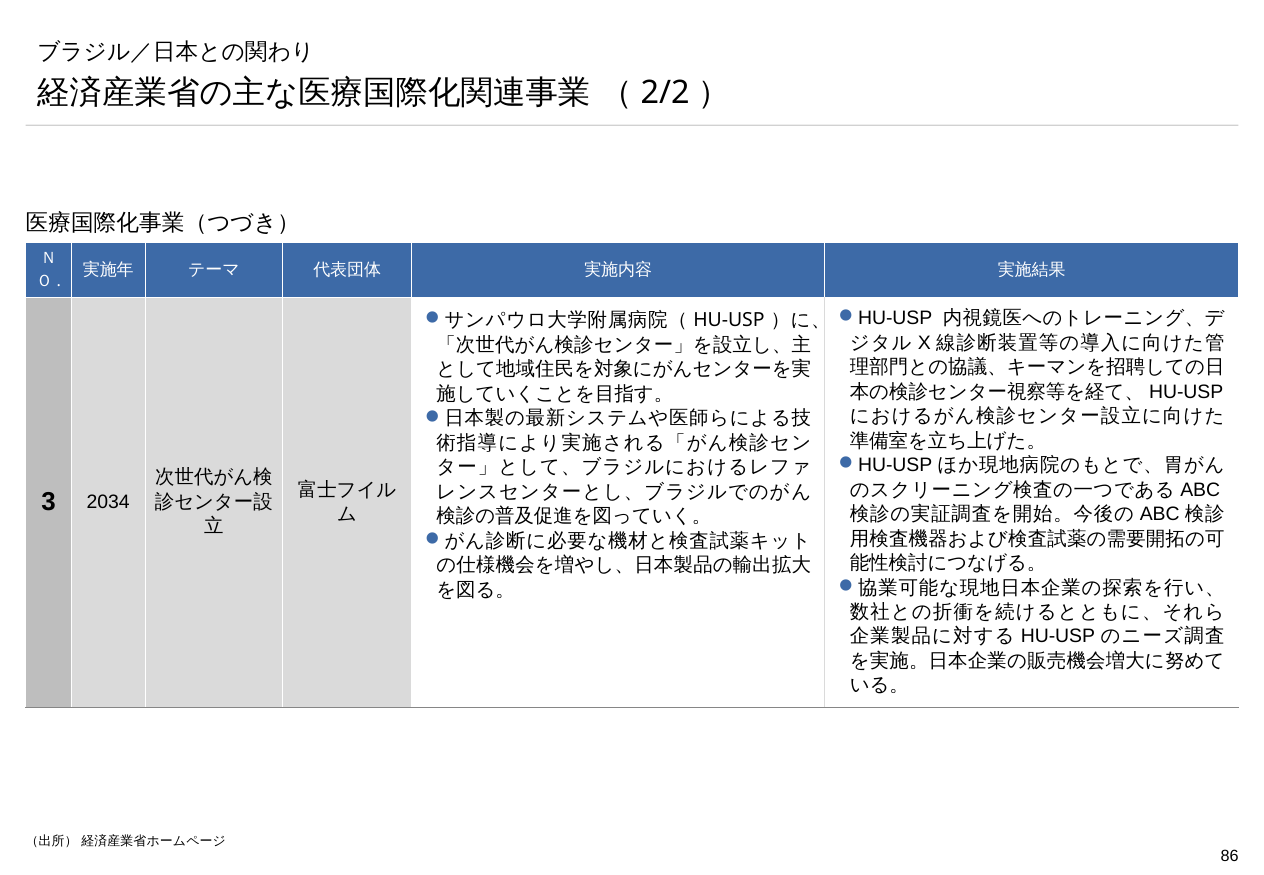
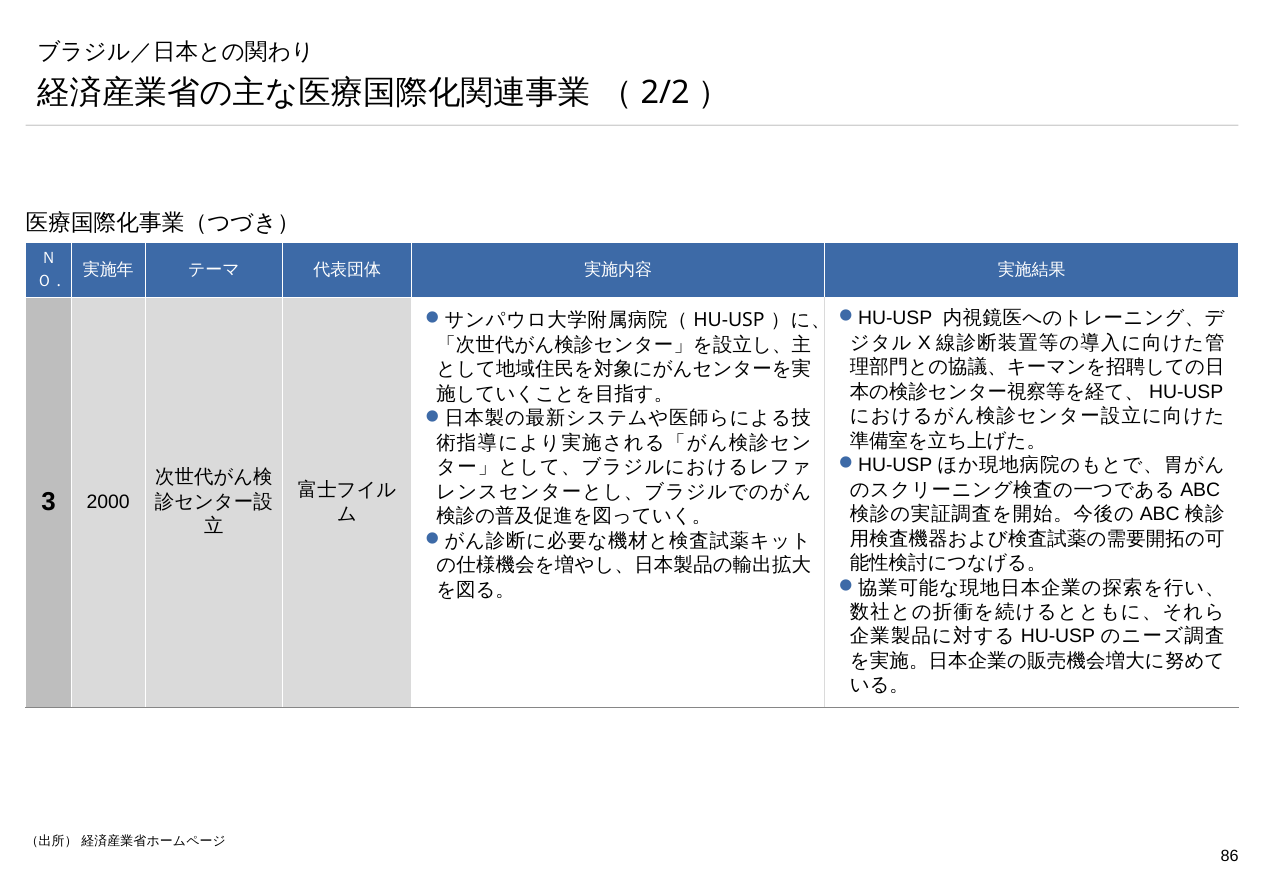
2034: 2034 -> 2000 (108, 502)
